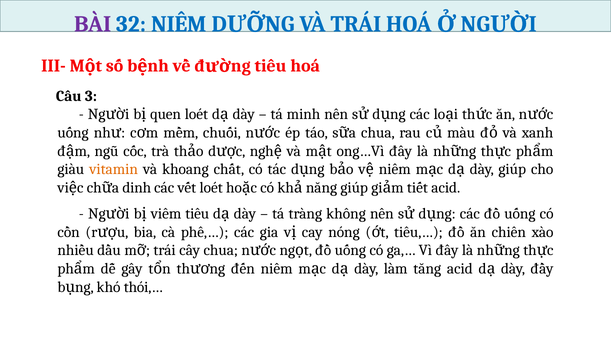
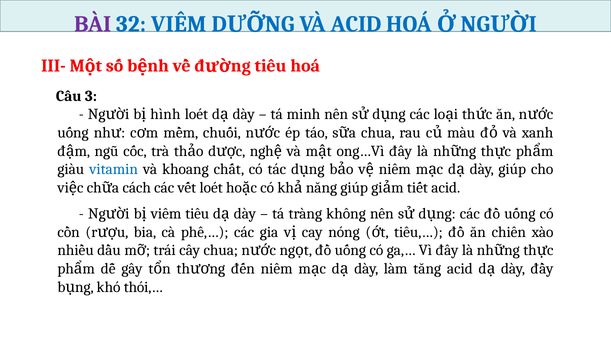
32 NIÊM: NIÊM -> VIÊM (179, 24)
VÀ TRÁI: TRÁI -> ACID (356, 24)
quen: quen -> hình (165, 114)
vitamin colour: orange -> blue (114, 169)
dinh: dinh -> cách (137, 188)
